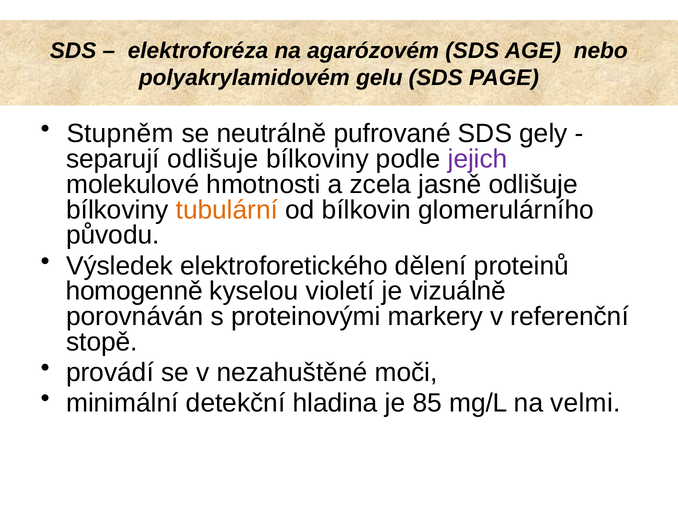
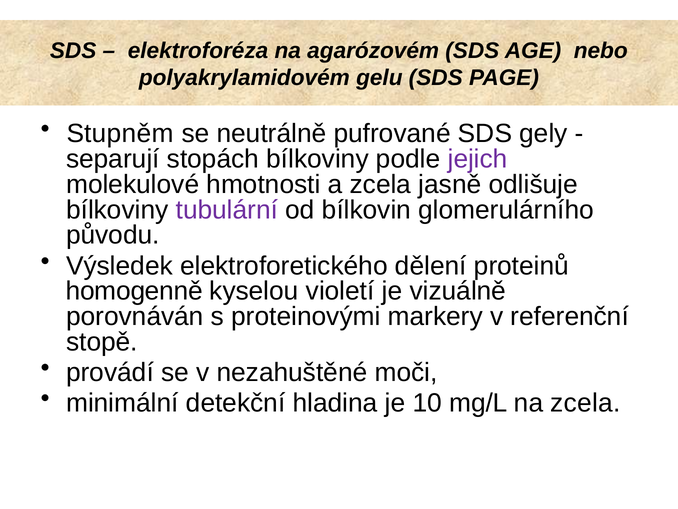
separují odlišuje: odlišuje -> stopách (213, 159)
tubulární colour: orange -> purple (227, 210)
85: 85 -> 10 (427, 403)
na velmi: velmi -> zcela (585, 403)
